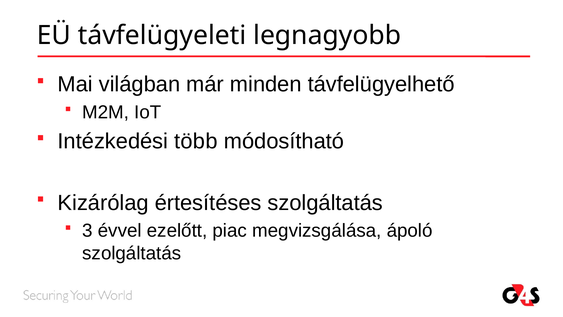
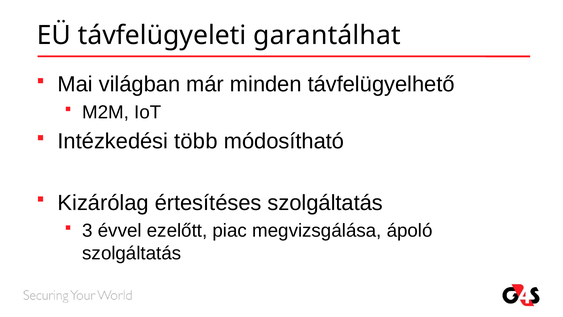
legnagyobb: legnagyobb -> garantálhat (327, 35)
